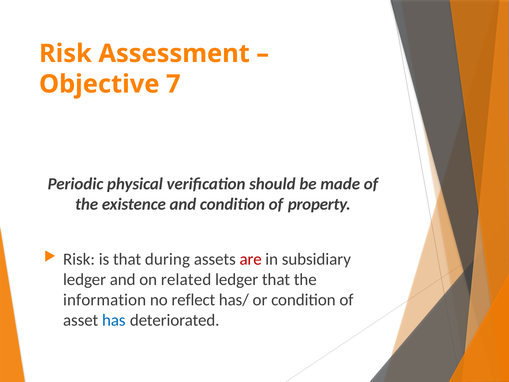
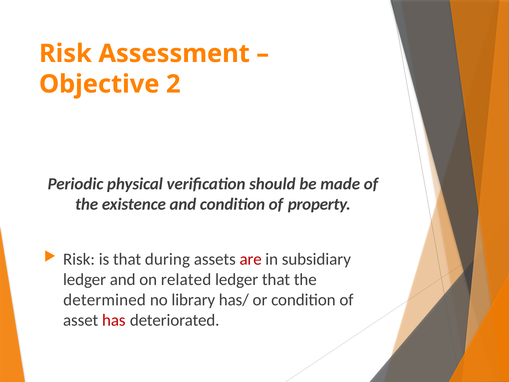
7: 7 -> 2 (173, 84)
information: information -> determined (105, 300)
reflect: reflect -> library (193, 300)
has colour: blue -> red (114, 320)
